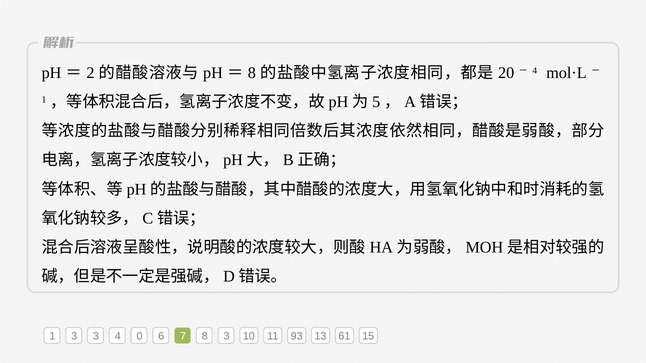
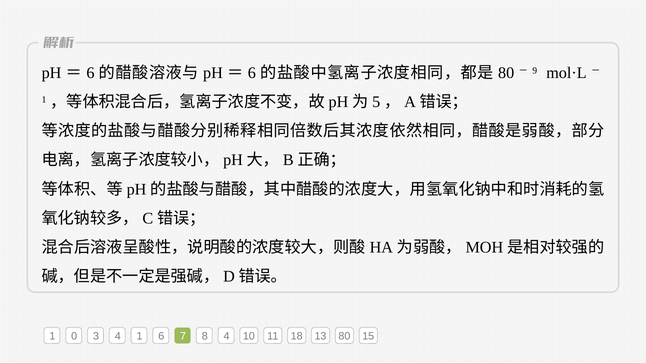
2: 2 -> 6 (90, 73)
8: 8 -> 6 (252, 73)
20: 20 -> 80 (506, 73)
4: 4 -> 9 (535, 71)
1 3: 3 -> 0 (74, 337)
4 0: 0 -> 1 (140, 337)
8 3: 3 -> 4 (227, 337)
93: 93 -> 18 (297, 337)
13 61: 61 -> 80 (344, 337)
